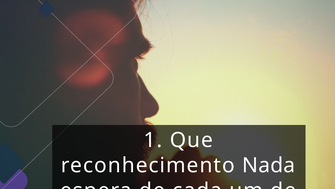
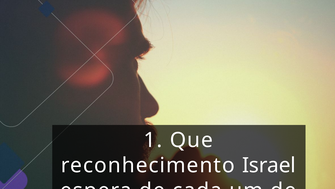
Nada: Nada -> Israel (269, 165)
